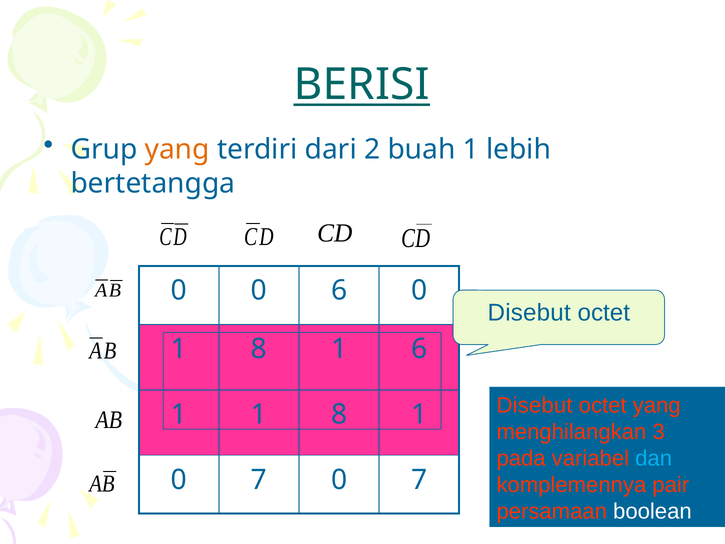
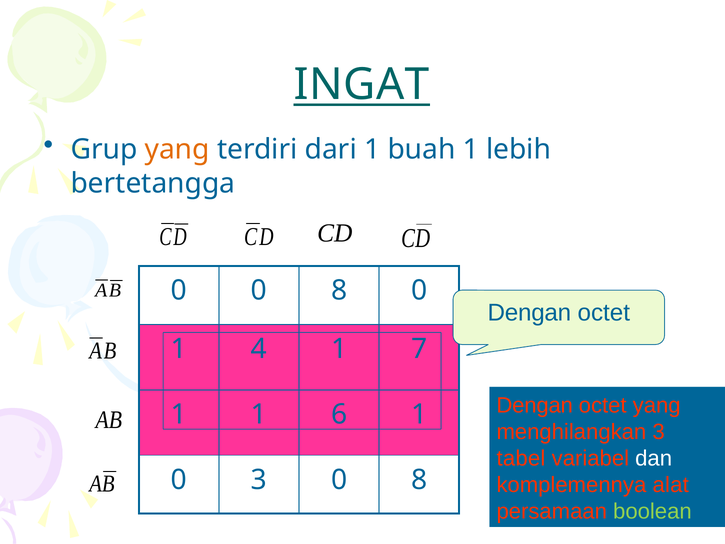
BERISI: BERISI -> INGAT (362, 85)
dari 2: 2 -> 1 (372, 149)
0 0 6: 6 -> 8 (339, 290)
Disebut: Disebut -> Dengan (529, 312)
8: 8 -> 4 (259, 349)
1 6: 6 -> 7 (419, 349)
Disebut: Disebut -> Dengan (535, 405)
1 1 8: 8 -> 6 (339, 414)
pada: pada -> tabel (521, 458)
dan colour: light blue -> white (654, 458)
7: 7 -> 3 (259, 479)
7: 7 -> 8 (419, 479)
pair: pair -> alat (671, 485)
boolean colour: white -> light green (652, 511)
